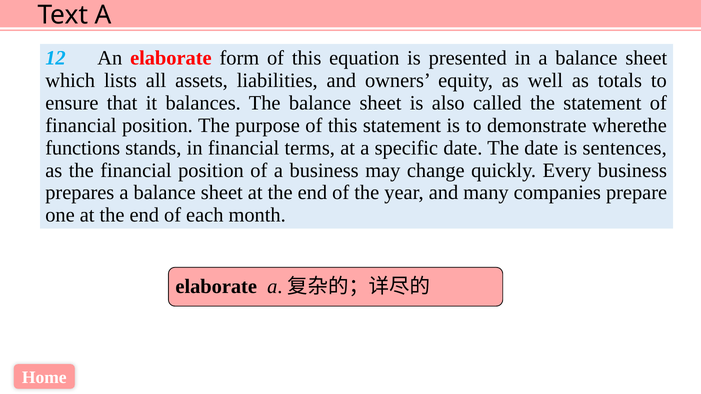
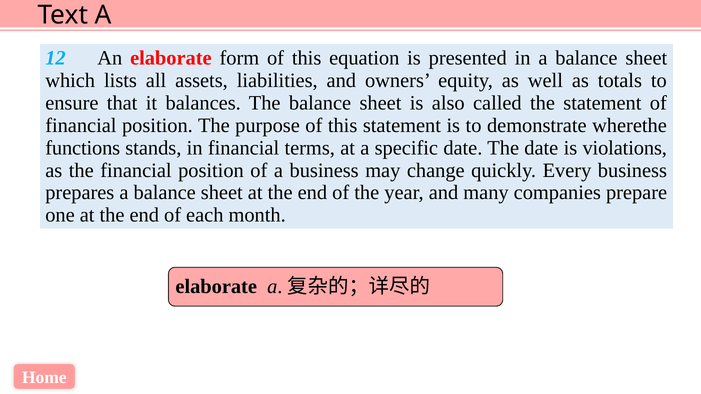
sentences: sentences -> violations (625, 148)
